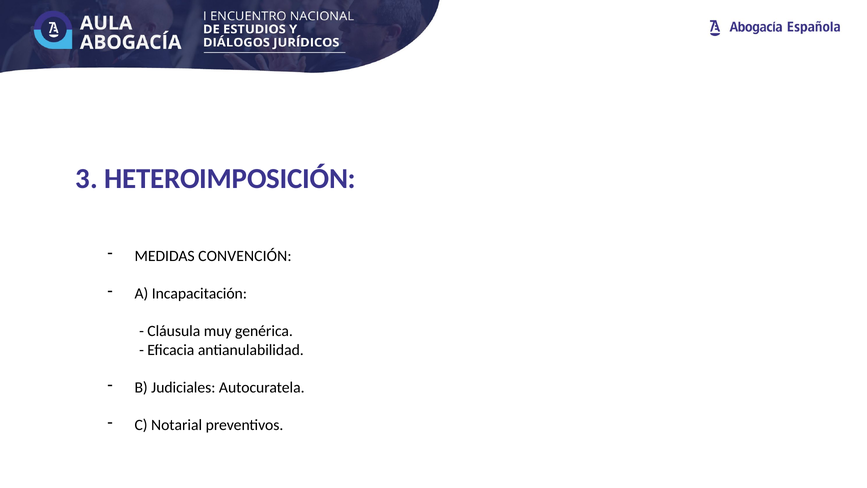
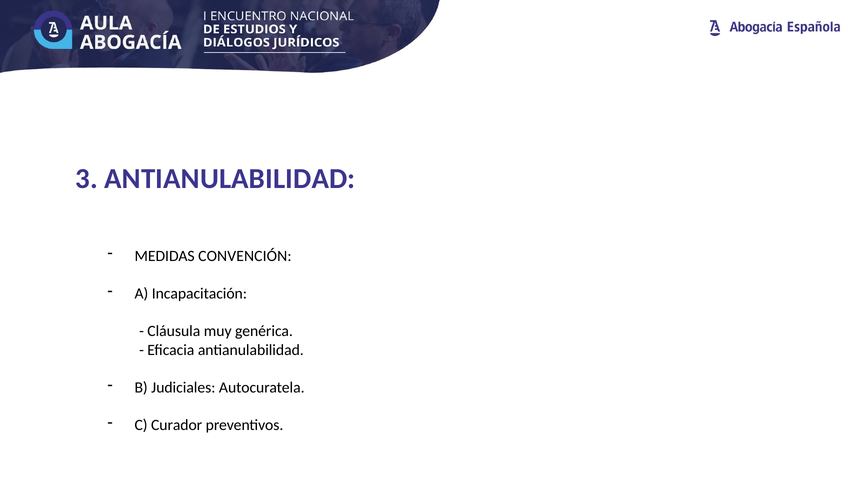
3 HETEROIMPOSICIÓN: HETEROIMPOSICIÓN -> ANTIANULABILIDAD (230, 179)
Notarial: Notarial -> Curador (177, 425)
